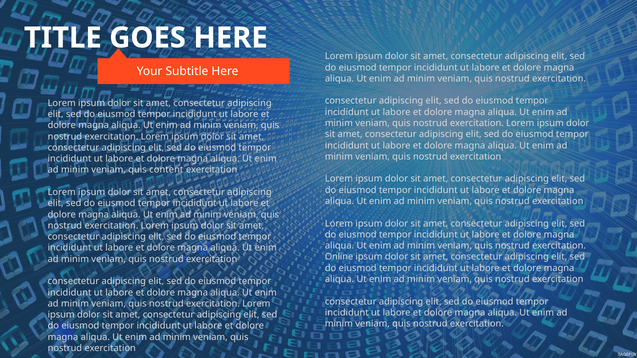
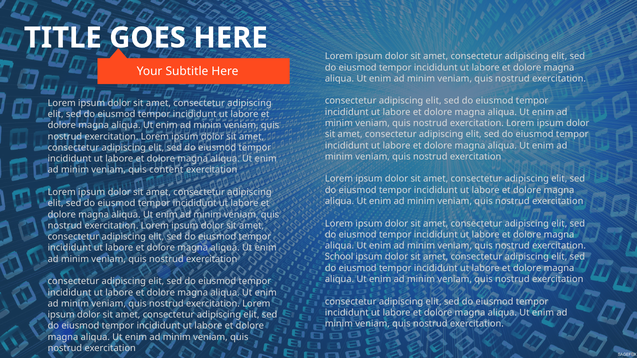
Online: Online -> School (339, 257)
